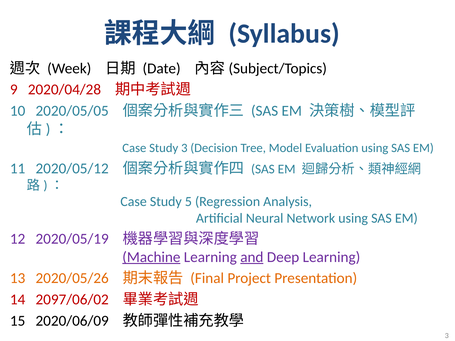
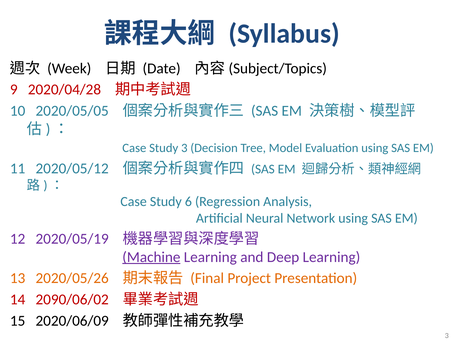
5: 5 -> 6 (188, 202)
and underline: present -> none (252, 257)
2097/06/02: 2097/06/02 -> 2090/06/02 (72, 300)
